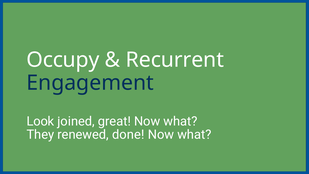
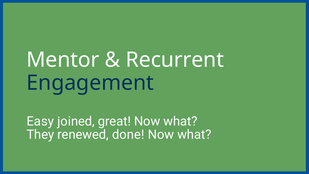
Occupy: Occupy -> Mentor (63, 60)
Look: Look -> Easy (40, 121)
